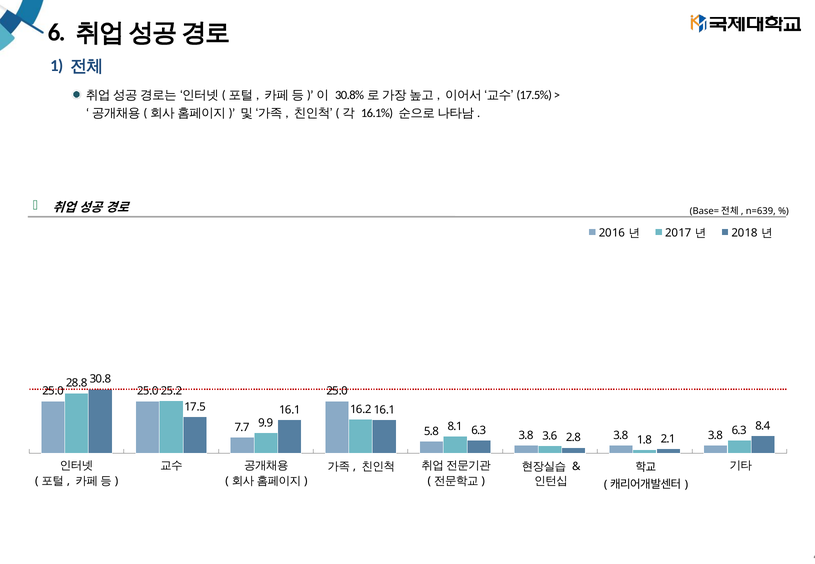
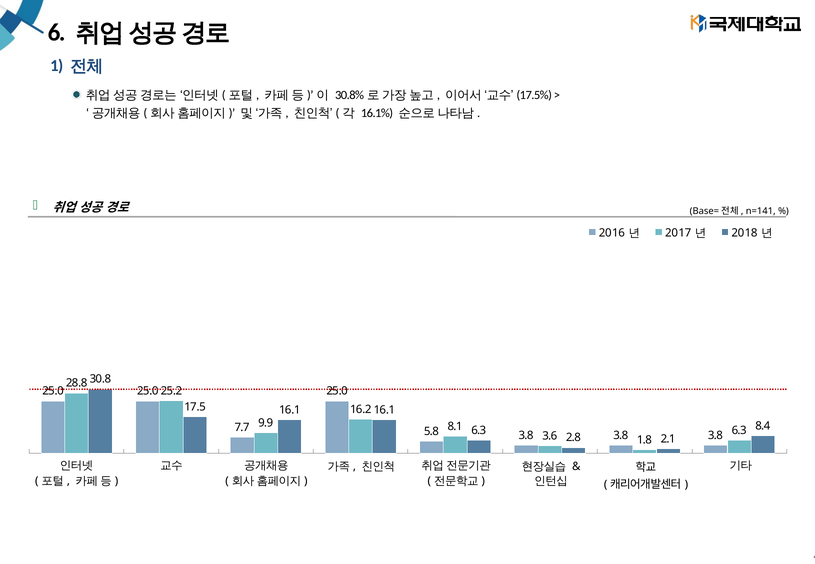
n=639: n=639 -> n=141 (761, 211)
